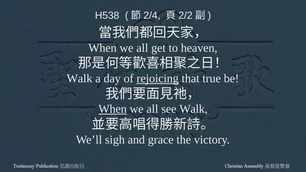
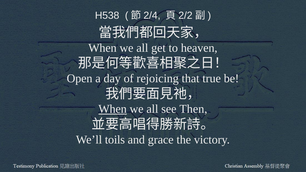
Walk: Walk -> Open (80, 78)
rejoicing underline: present -> none (158, 78)
see Walk: Walk -> Then (193, 109)
sigh: sigh -> toils (115, 140)
